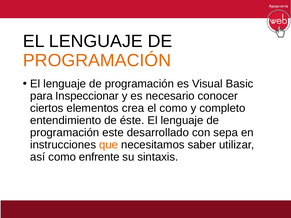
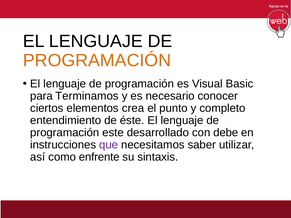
Inspeccionar: Inspeccionar -> Terminamos (87, 96)
el como: como -> punto (174, 108)
sepa: sepa -> debe (226, 133)
que colour: orange -> purple (109, 145)
